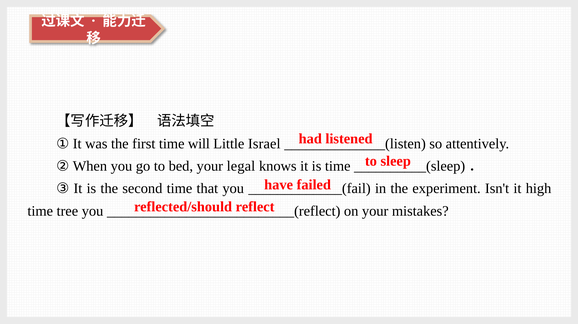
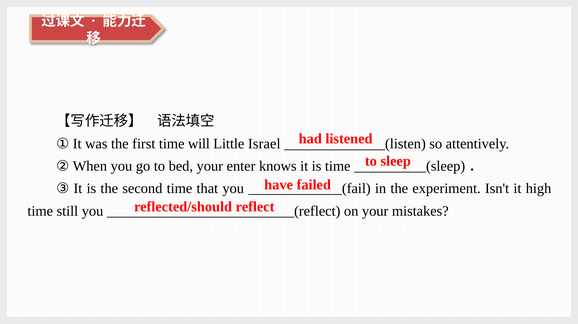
legal: legal -> enter (241, 166)
tree: tree -> still (67, 211)
